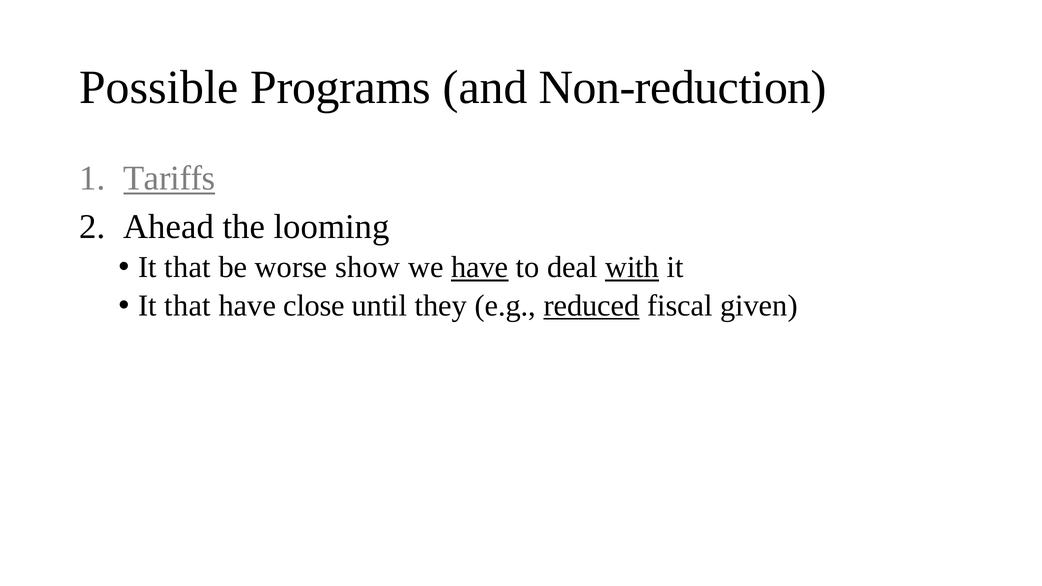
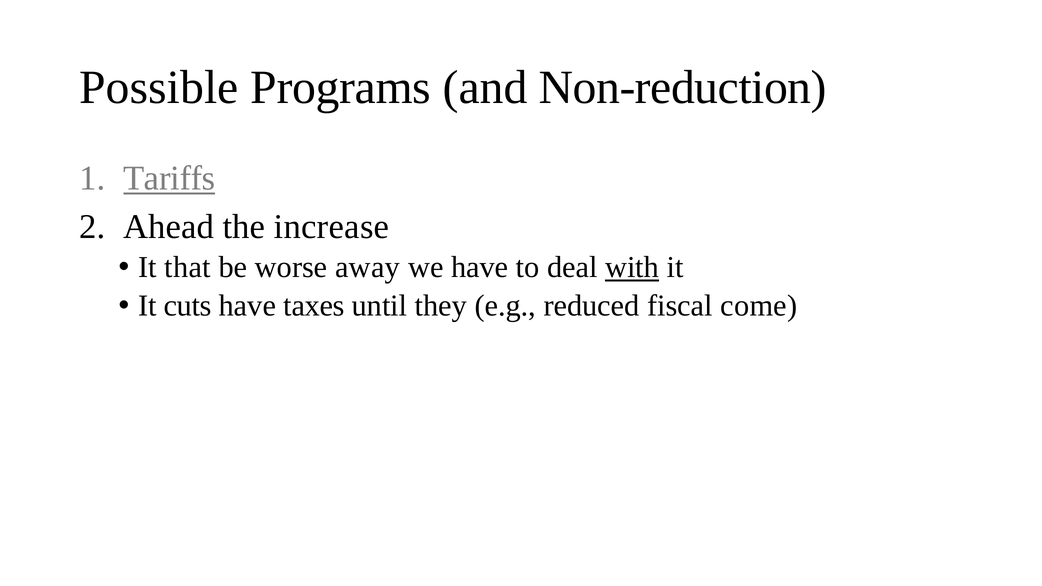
looming: looming -> increase (332, 227)
show: show -> away (368, 268)
have underline: present -> none (480, 268)
that: that -> cuts (188, 306)
close: close -> taxes (314, 306)
reduced underline: present -> none (592, 306)
given: given -> come (759, 306)
